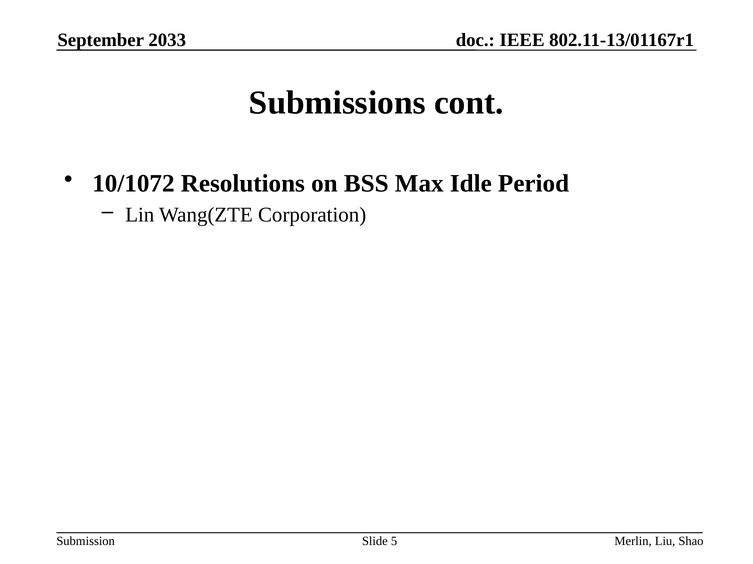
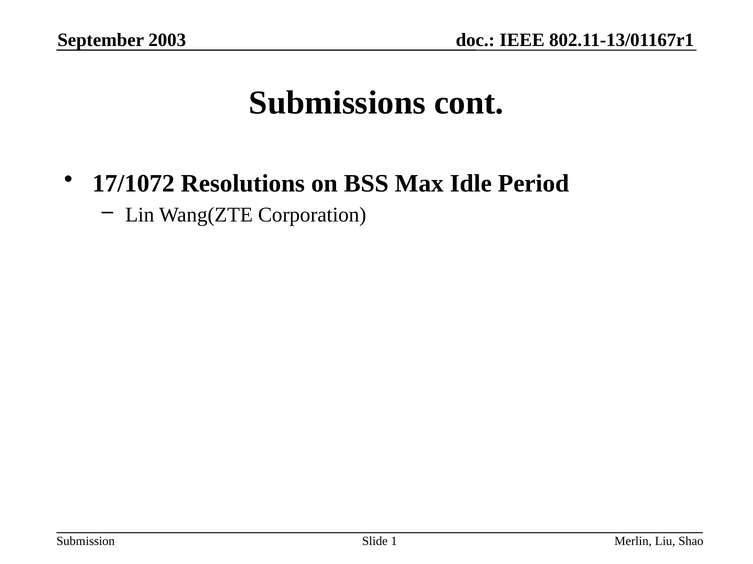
2033: 2033 -> 2003 (167, 40)
10/1072: 10/1072 -> 17/1072 (133, 184)
5: 5 -> 1 (394, 542)
